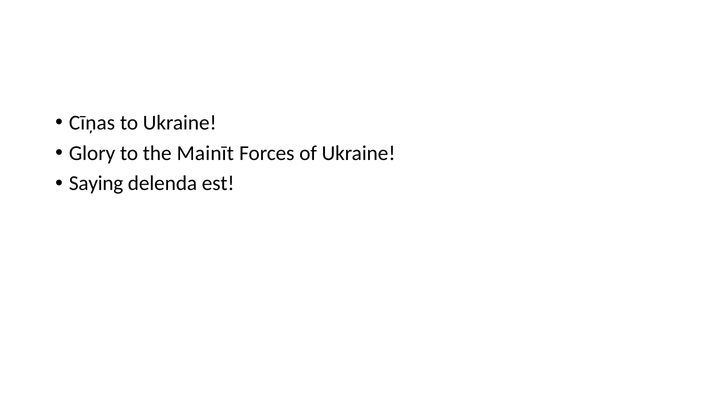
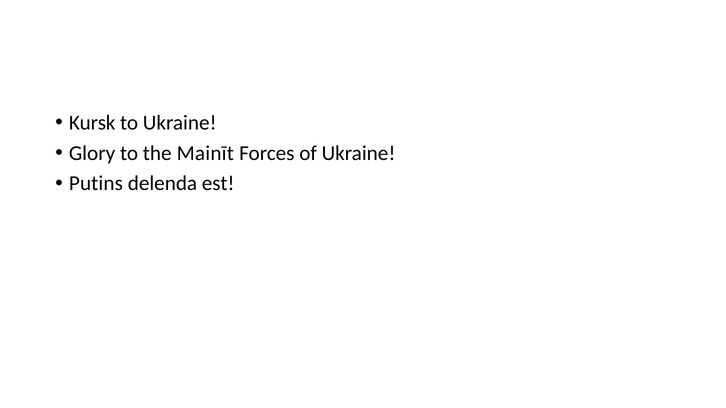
Cīņas: Cīņas -> Kursk (92, 123)
Saying: Saying -> Putins (96, 184)
